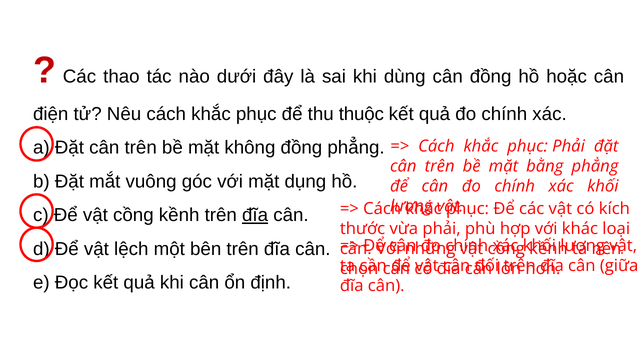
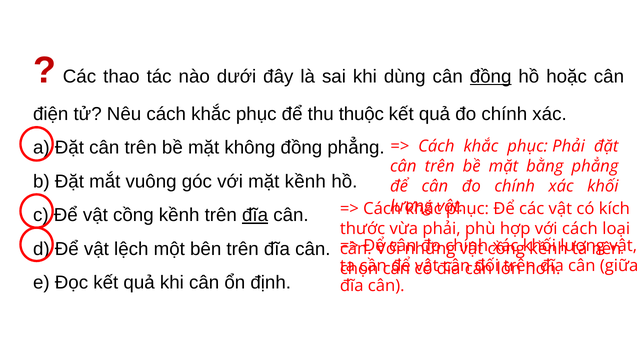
đồng underline: none -> present (491, 77)
mặt dụng: dụng -> kềnh (305, 182)
với khác: khác -> cách (580, 229)
